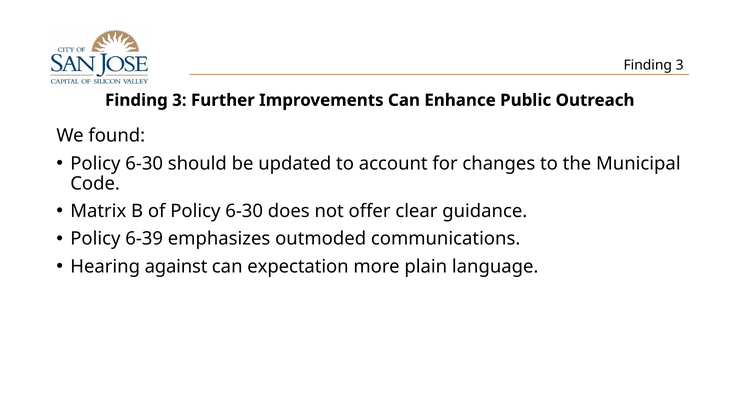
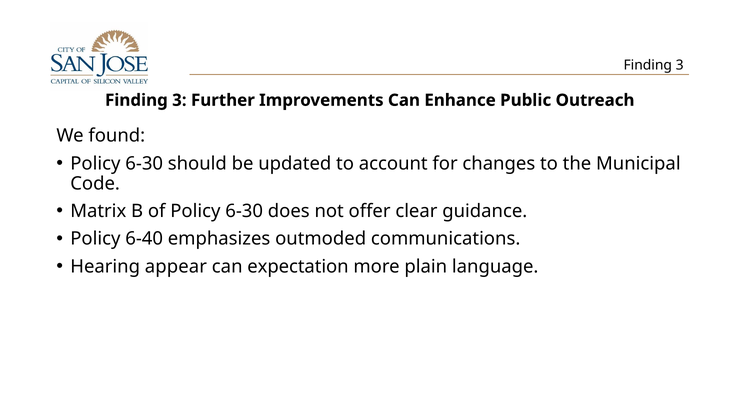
6-39: 6-39 -> 6-40 (144, 239)
against: against -> appear (176, 267)
